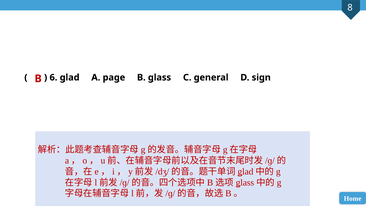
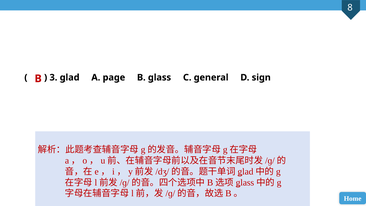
6: 6 -> 3 (53, 77)
